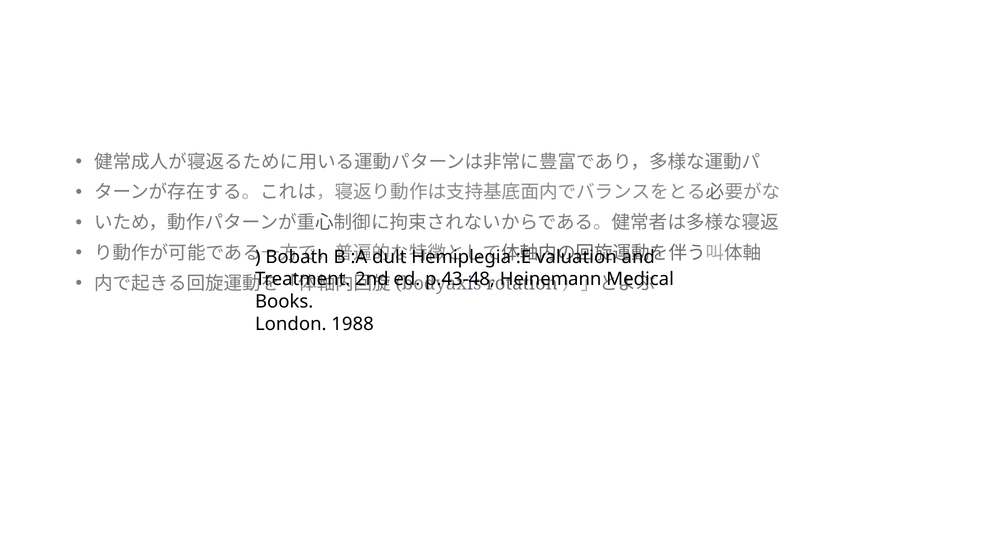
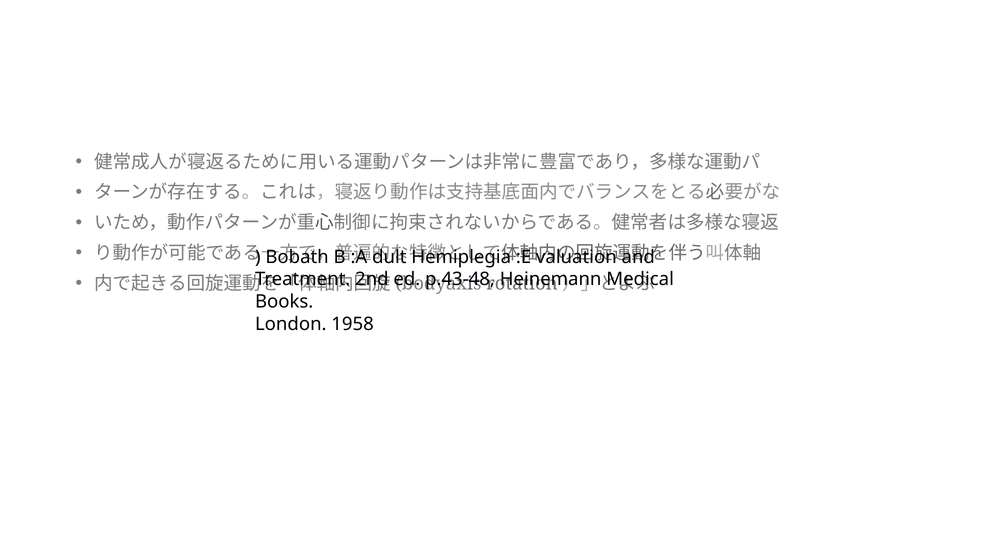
1988: 1988 -> 1958 (353, 324)
